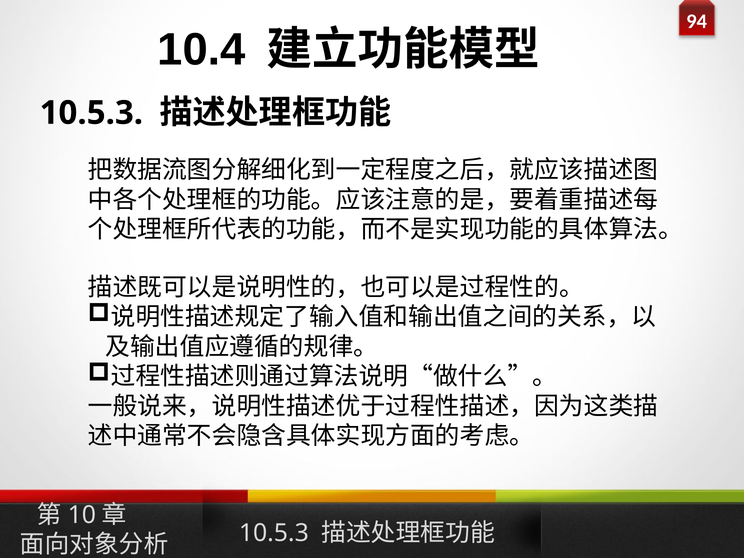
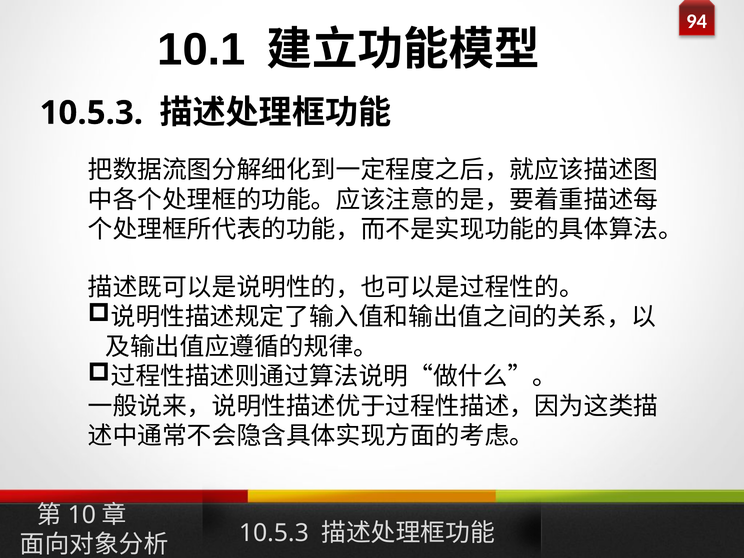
10.4: 10.4 -> 10.1 (201, 50)
